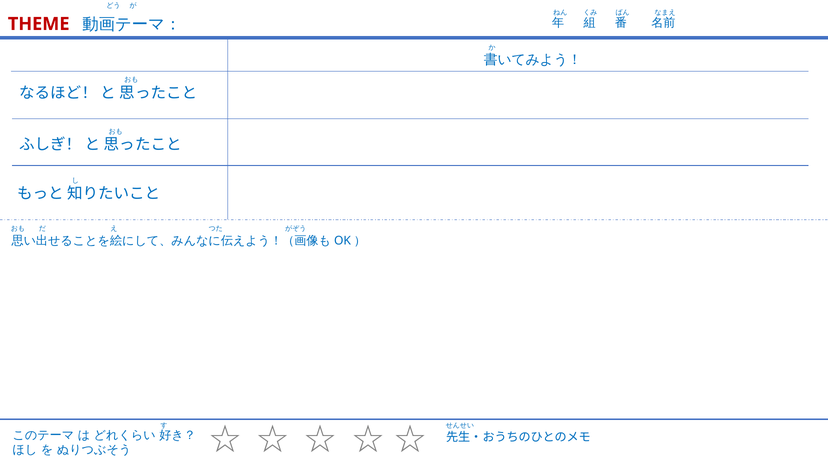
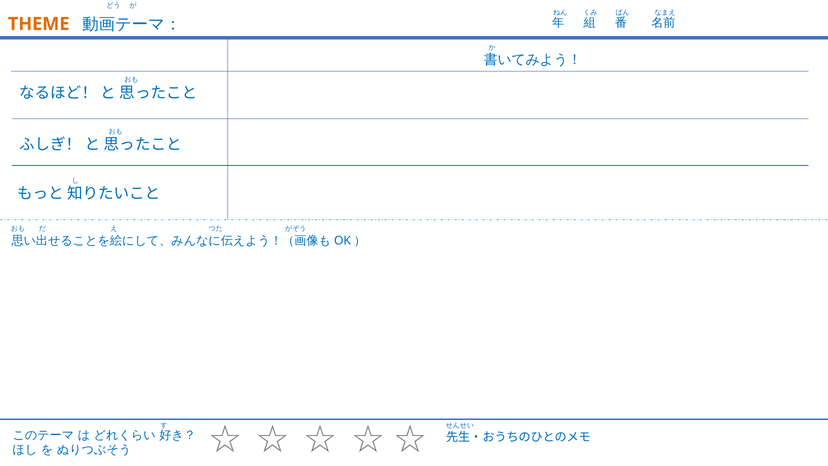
THEME colour: red -> orange (39, 24)
